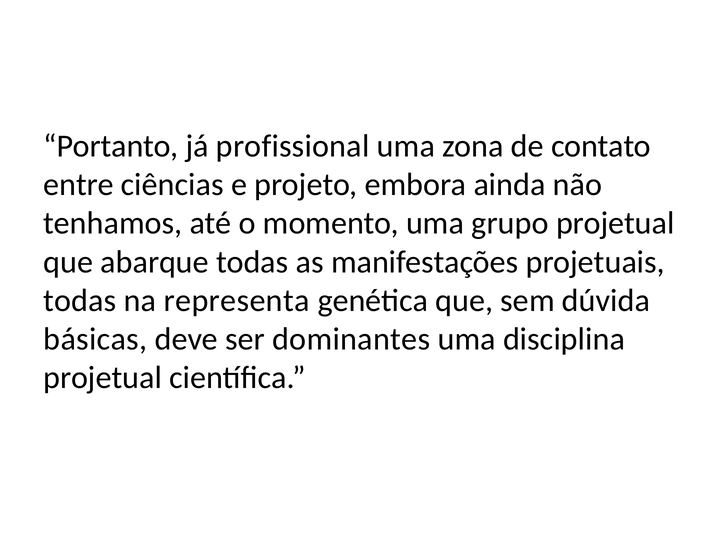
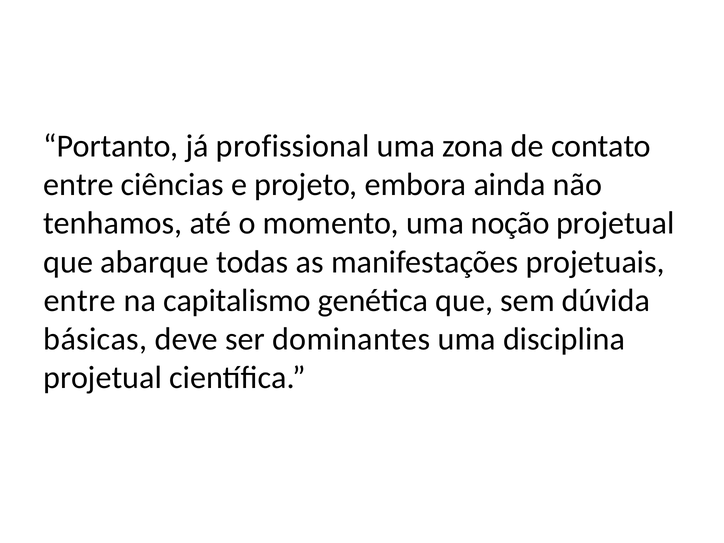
grupo: grupo -> noção (510, 223)
todas: todas -> entre (80, 301)
representa: representa -> capitalismo (237, 301)
